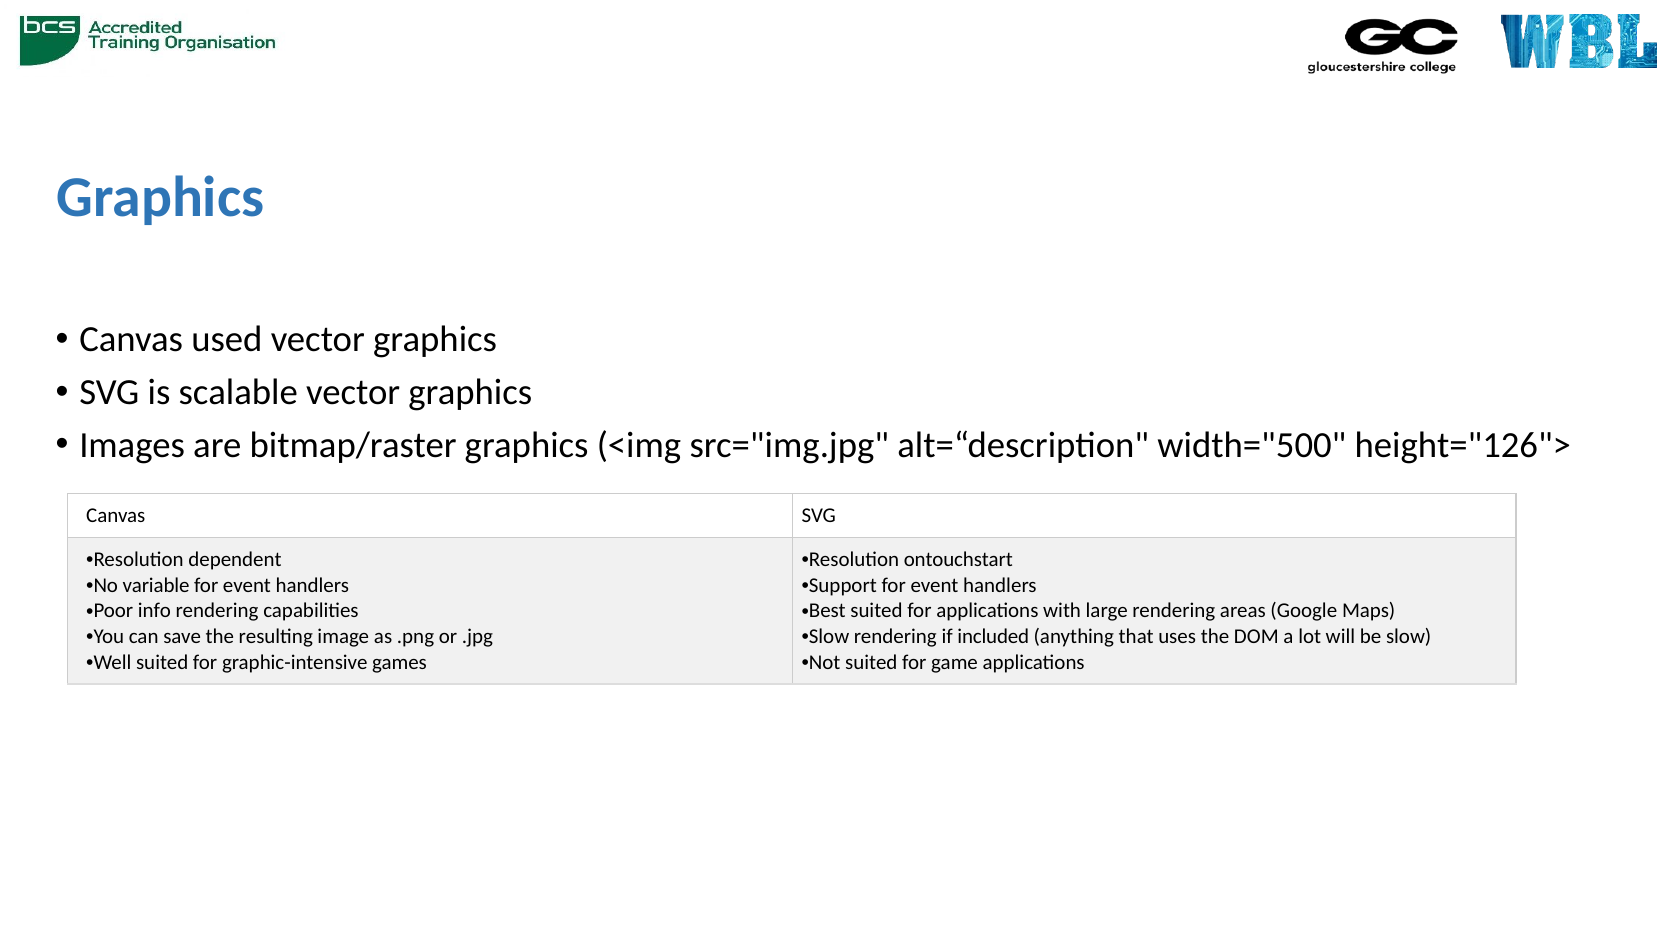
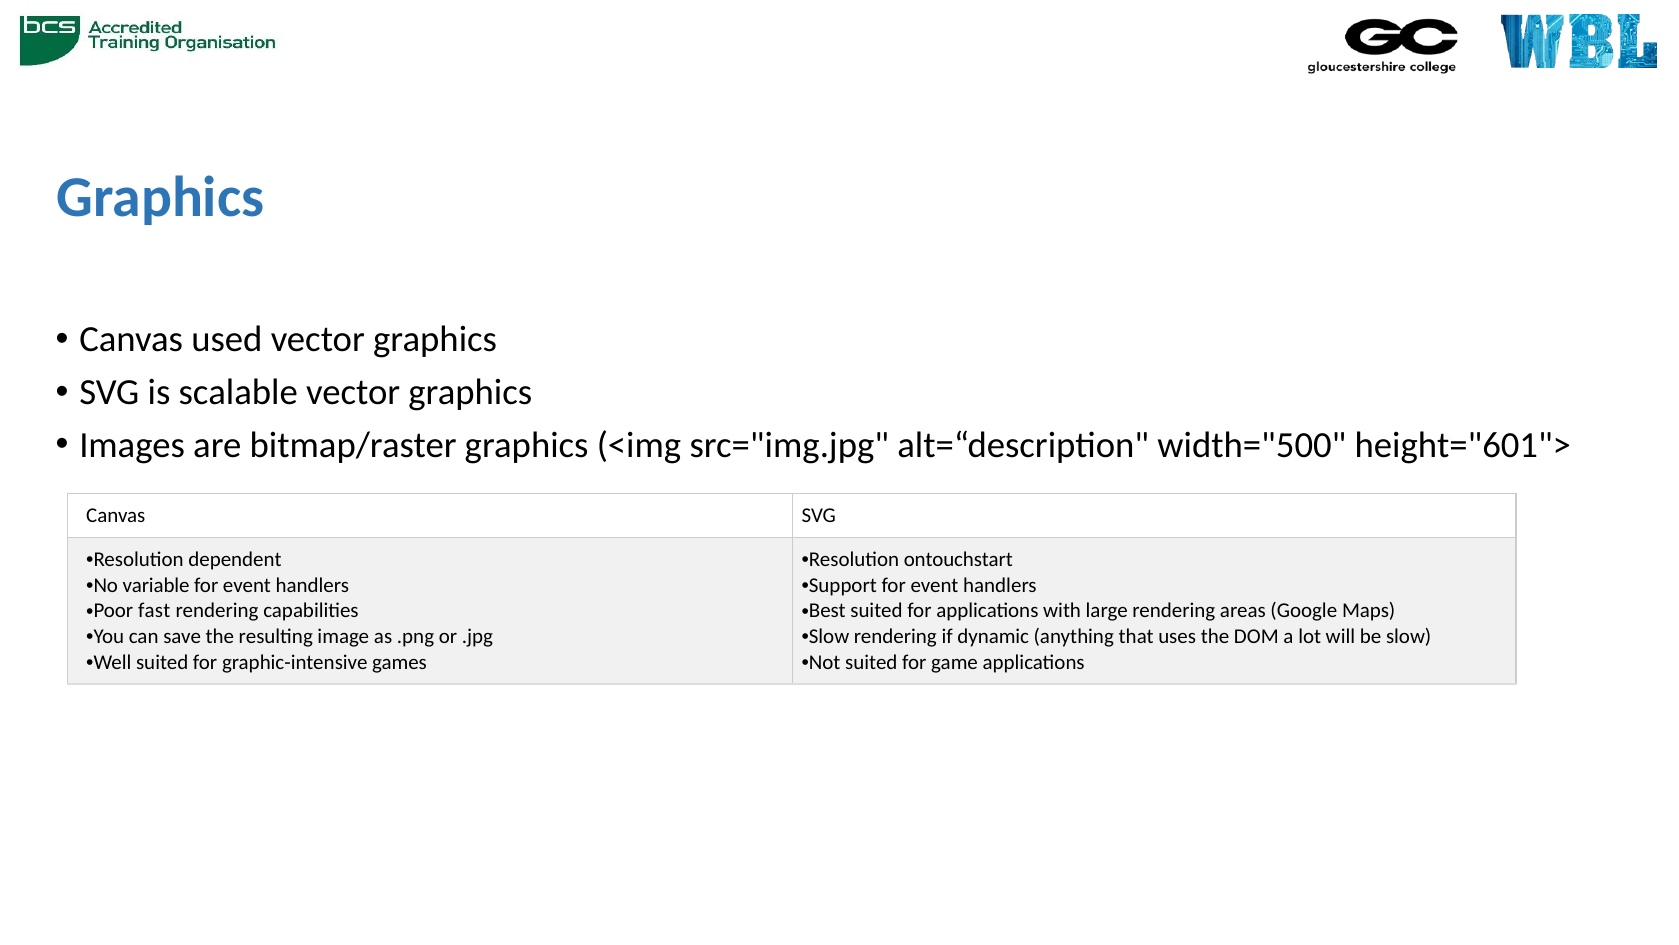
height="126">: height="126"> -> height="601"> (1463, 445)
info: info -> fast (154, 611)
included: included -> dynamic (993, 636)
